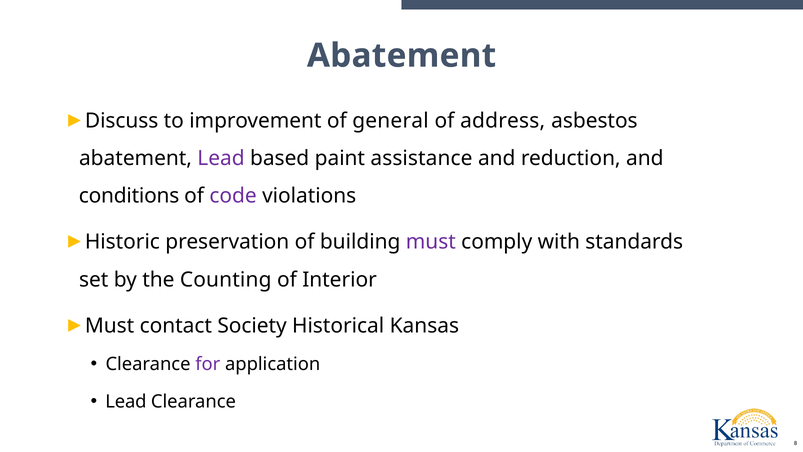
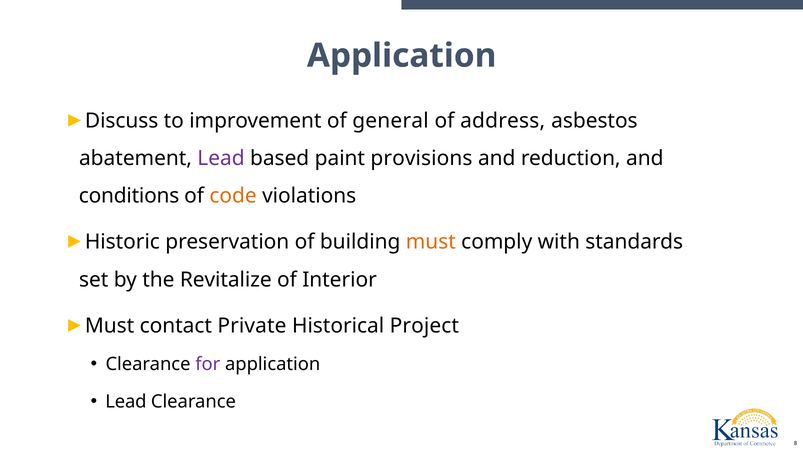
Abatement: Abatement -> Application (402, 56)
assistance: assistance -> provisions (421, 158)
code colour: purple -> orange (233, 196)
must colour: purple -> orange (431, 242)
Counting: Counting -> Revitalize (226, 280)
Society: Society -> Private (252, 326)
Kansas: Kansas -> Project (424, 326)
